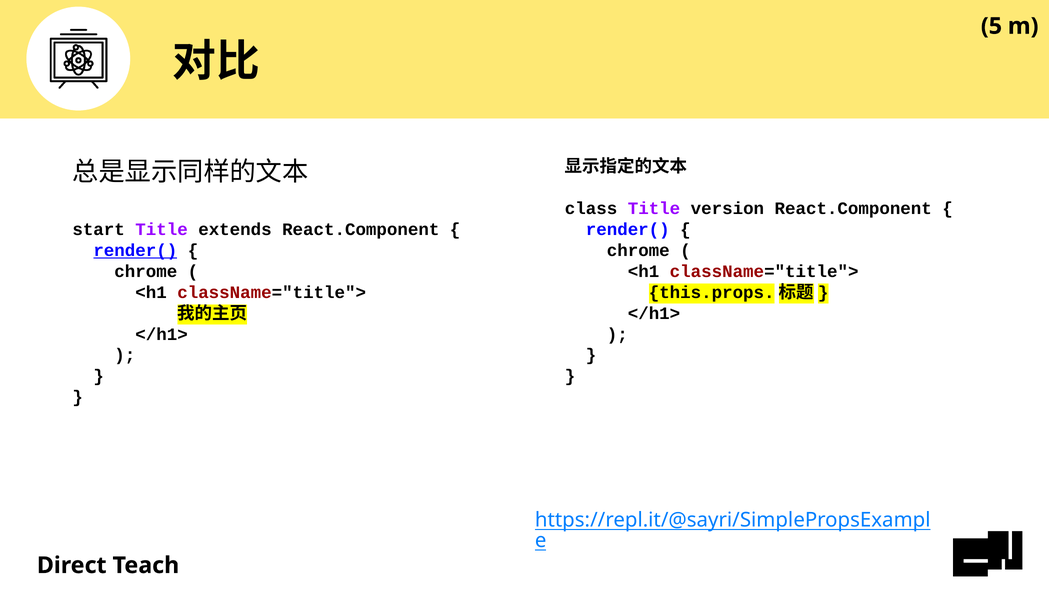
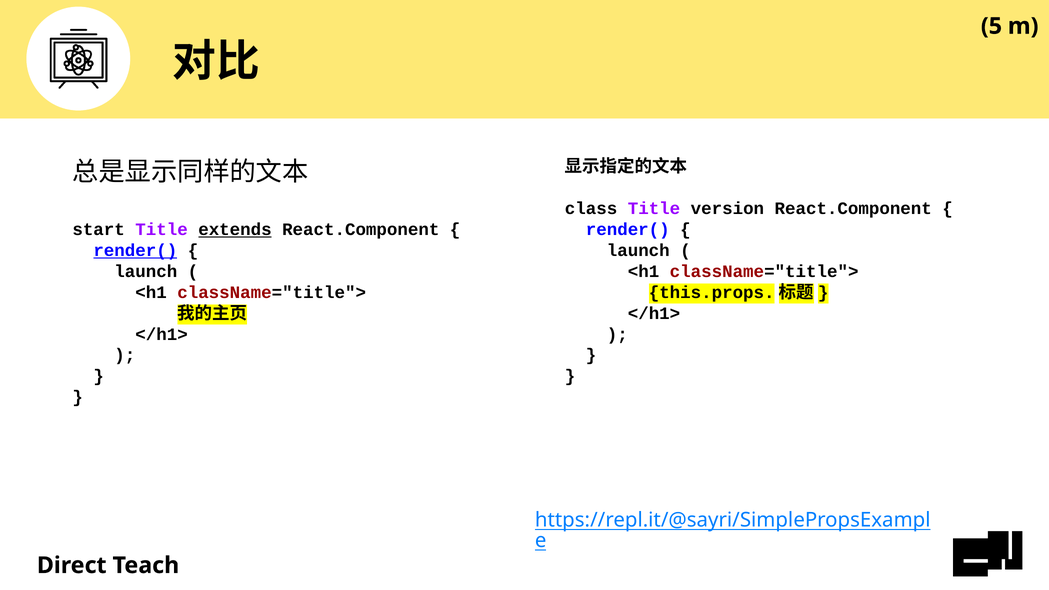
extends underline: none -> present (235, 229)
chrome: chrome -> launch (638, 250)
chrome: chrome -> launch (146, 271)
